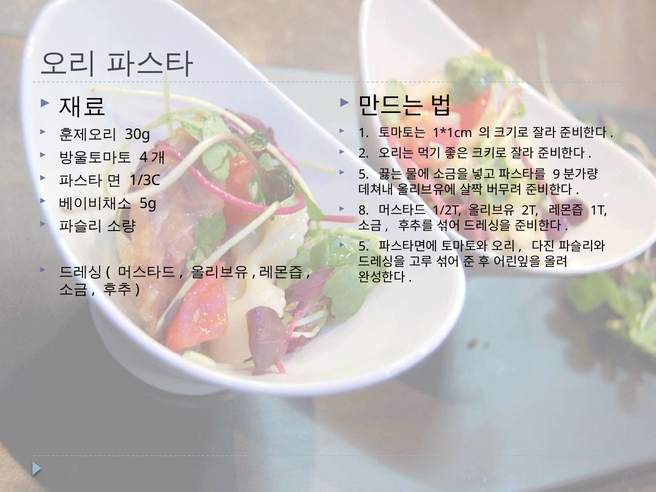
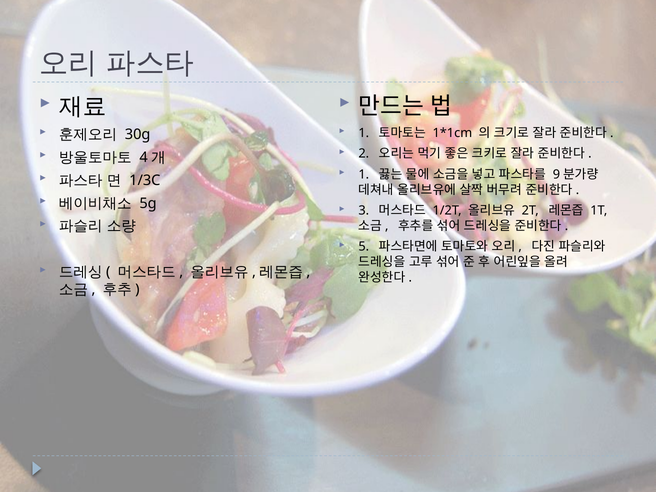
5: 5 -> 1 (364, 174)
8: 8 -> 3 (364, 211)
